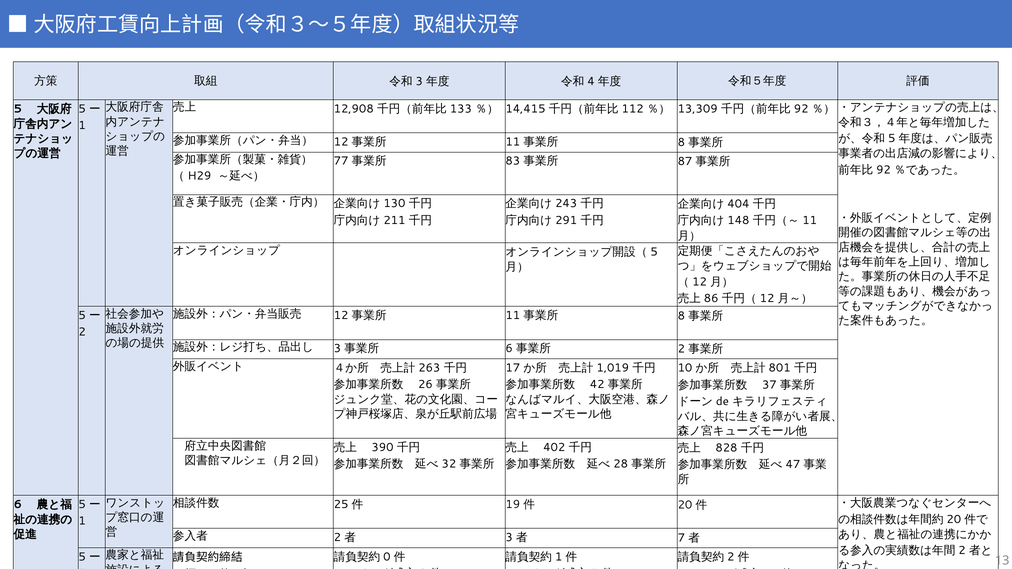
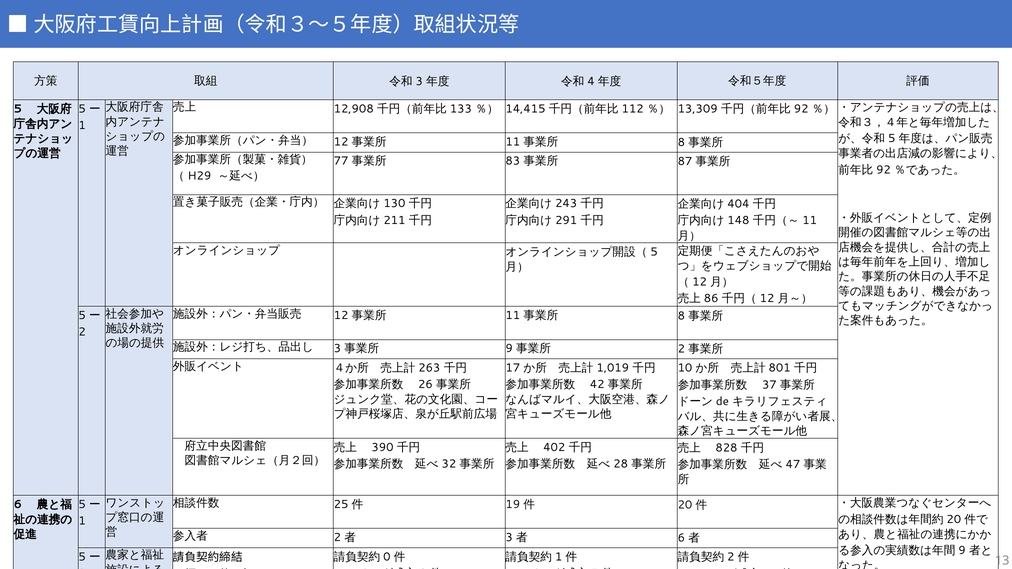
6: 6 -> 9 (509, 349)
7: 7 -> 6 (681, 538)
2: 2 -> 9 (962, 551)
